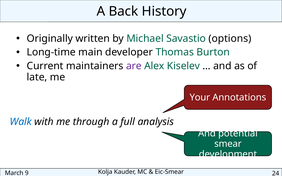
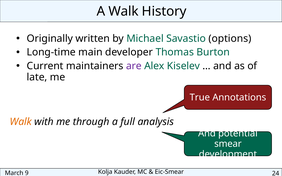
A Back: Back -> Walk (124, 11)
Your: Your -> True (200, 97)
Walk colour: blue -> orange (21, 122)
